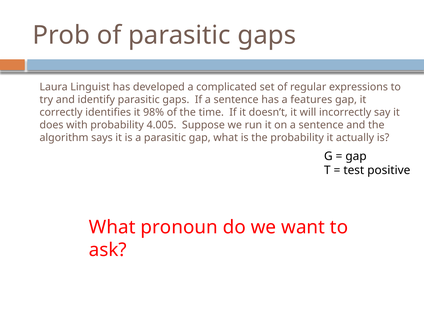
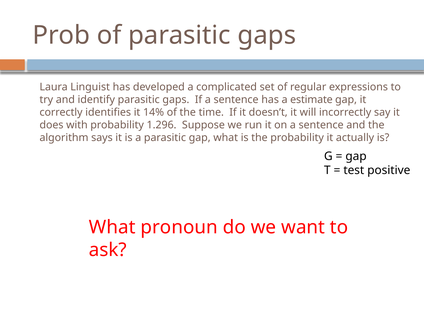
features: features -> estimate (311, 100)
98%: 98% -> 14% (154, 112)
4.005: 4.005 -> 1.296 (162, 125)
